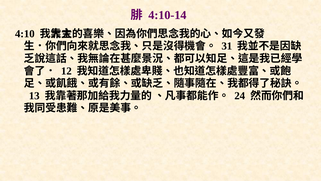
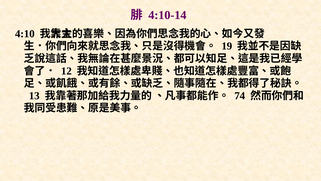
31: 31 -> 19 (227, 46)
24: 24 -> 74 (240, 96)
